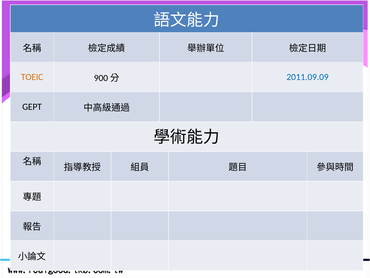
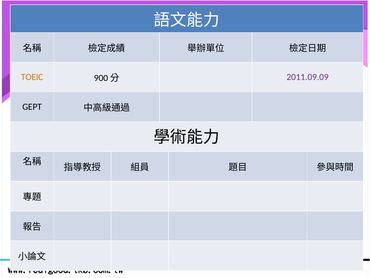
2011.09.09 colour: blue -> purple (308, 77)
